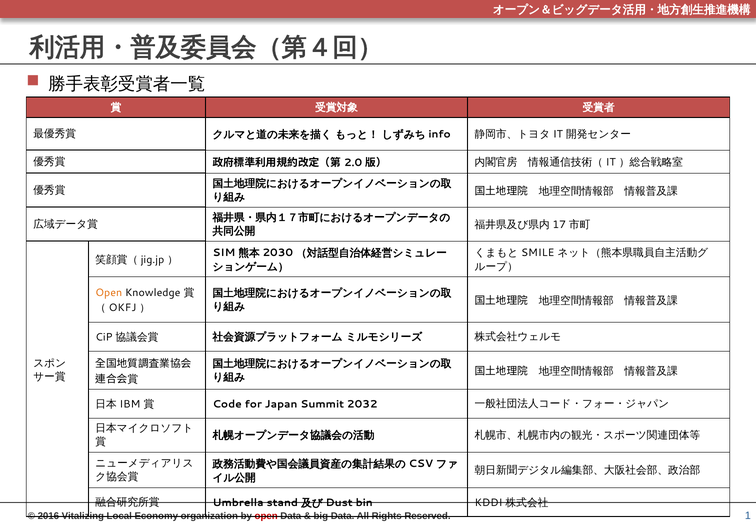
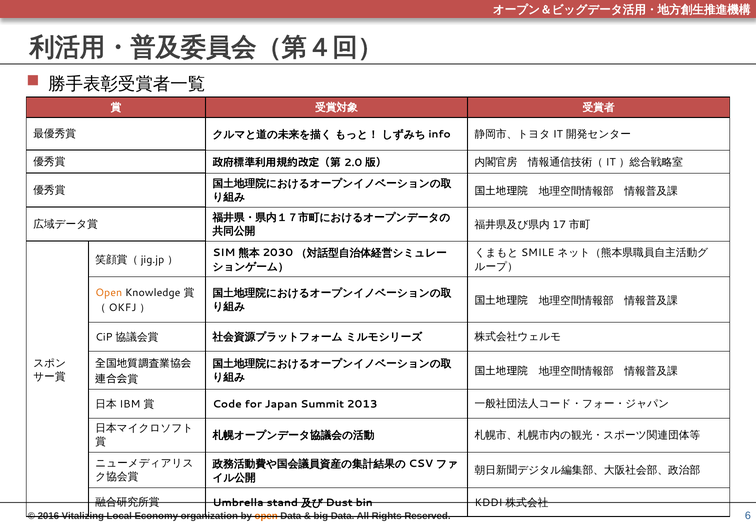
2032: 2032 -> 2013 (362, 404)
open colour: red -> orange (266, 516)
1: 1 -> 6 (748, 515)
